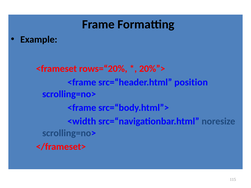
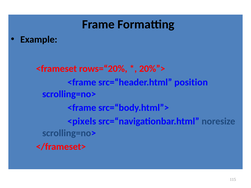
<width: <width -> <pixels (82, 122)
